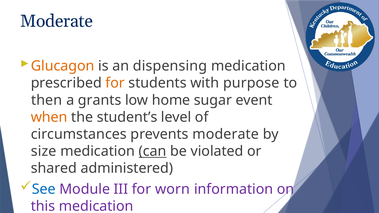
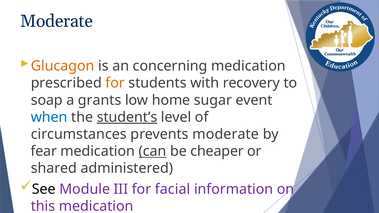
dispensing: dispensing -> concerning (170, 66)
purpose: purpose -> recovery (251, 83)
then: then -> soap (47, 100)
when colour: orange -> blue (49, 117)
student’s underline: none -> present (127, 117)
size: size -> fear (44, 151)
violated: violated -> cheaper (217, 151)
See colour: blue -> black (44, 189)
worn: worn -> facial (173, 189)
